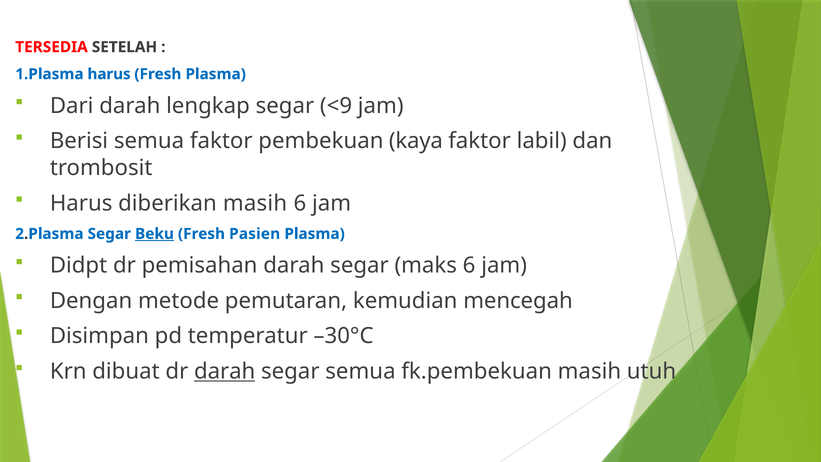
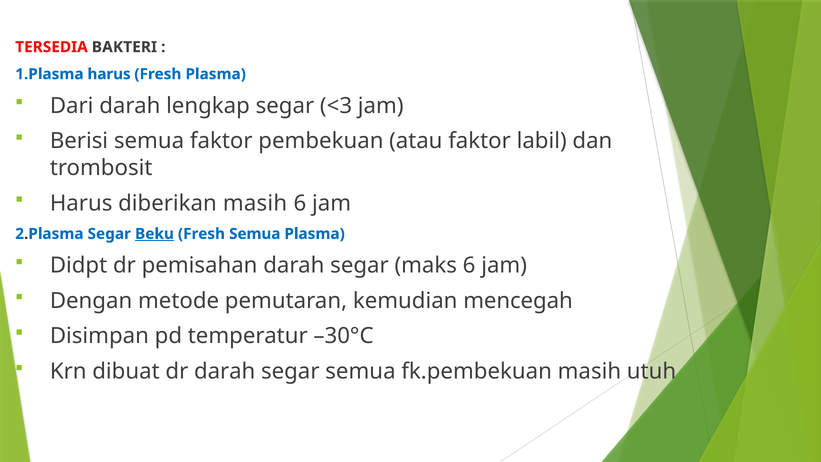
SETELAH: SETELAH -> BAKTERI (124, 47)
<9: <9 -> <3 (336, 106)
kaya: kaya -> atau (416, 141)
Fresh Pasien: Pasien -> Semua (255, 234)
darah underline: present -> none (225, 371)
